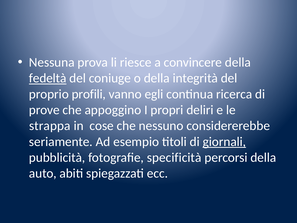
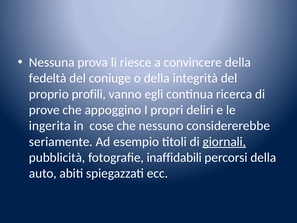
fedeltà underline: present -> none (48, 78)
strappa: strappa -> ingerita (50, 126)
specificità: specificità -> inaffidabili (174, 157)
